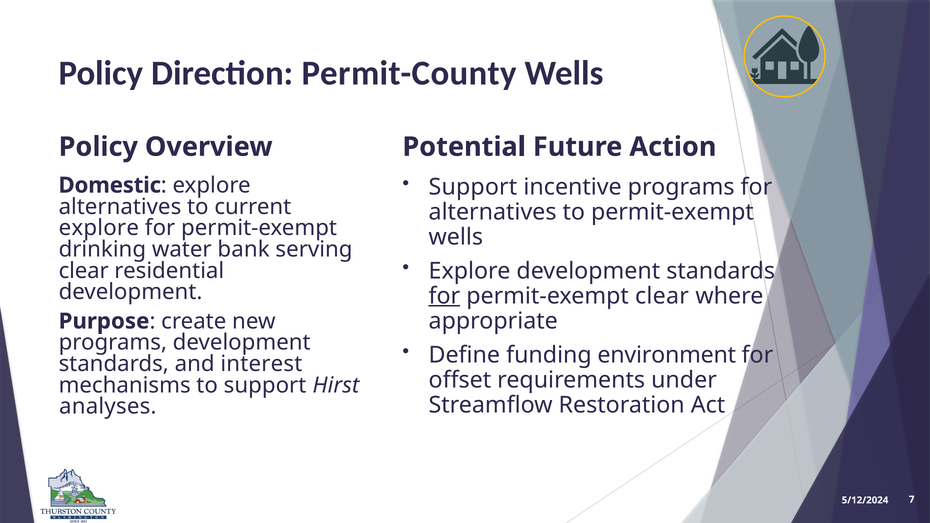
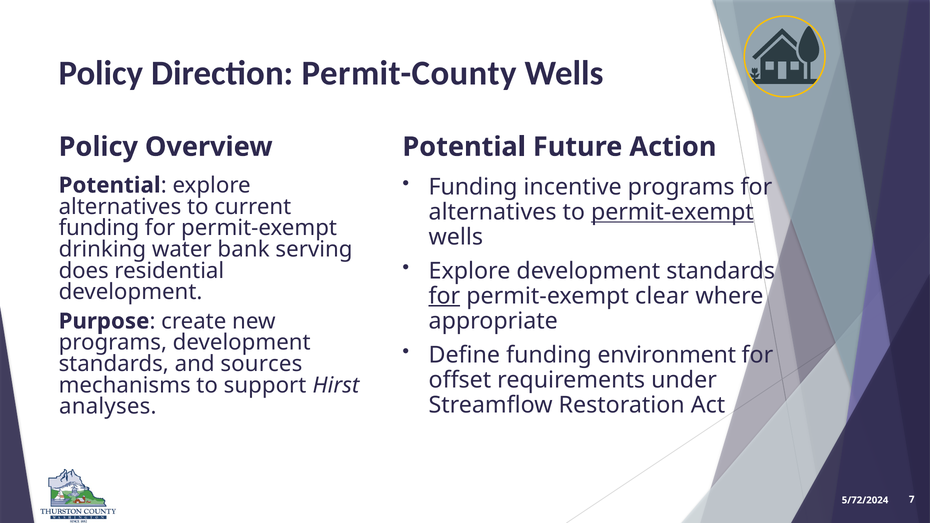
Support: Support -> Funding (473, 187)
Domestic: Domestic -> Potential (110, 185)
permit-exempt underline: none -> present (672, 212)
explore: explore -> funding (99, 228)
clear: clear -> does (84, 271)
interest: interest -> sources (261, 364)
5/12/2024: 5/12/2024 -> 5/72/2024 (865, 500)
